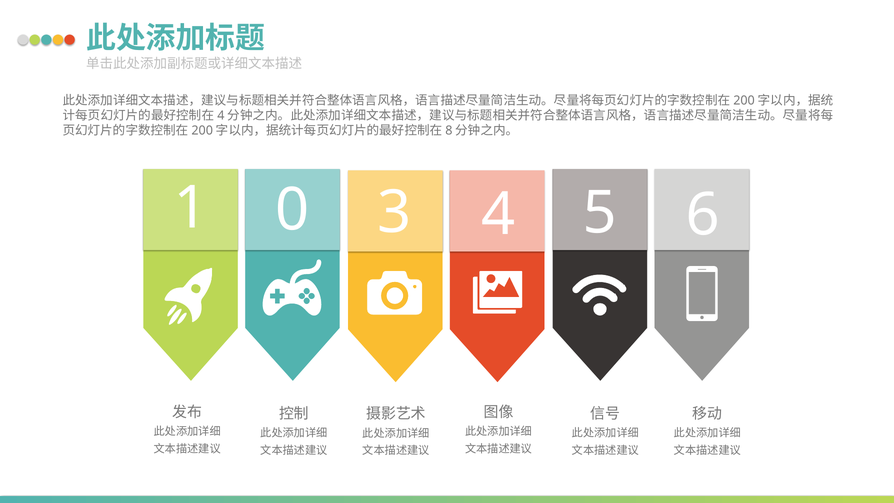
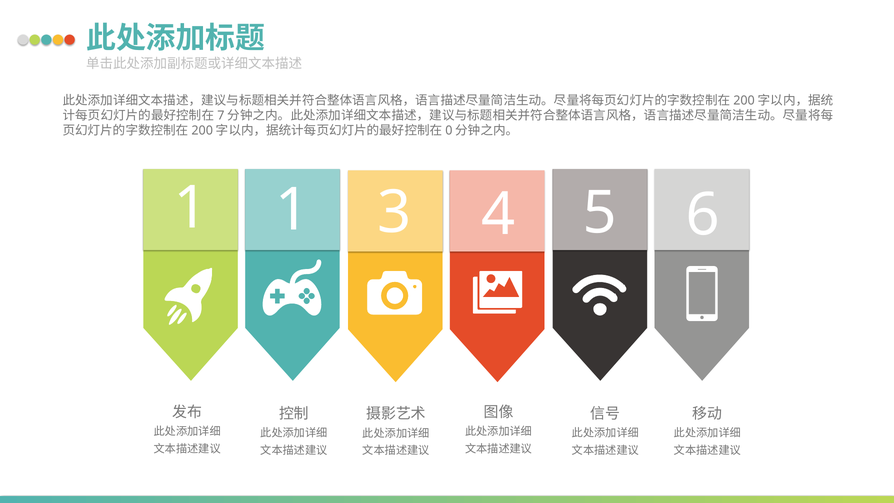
4: 4 -> 7 (221, 116)
8: 8 -> 0 (449, 131)
1 0: 0 -> 1 (292, 210)
